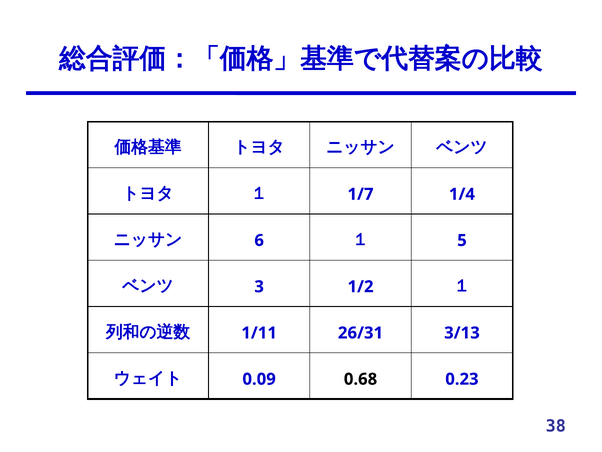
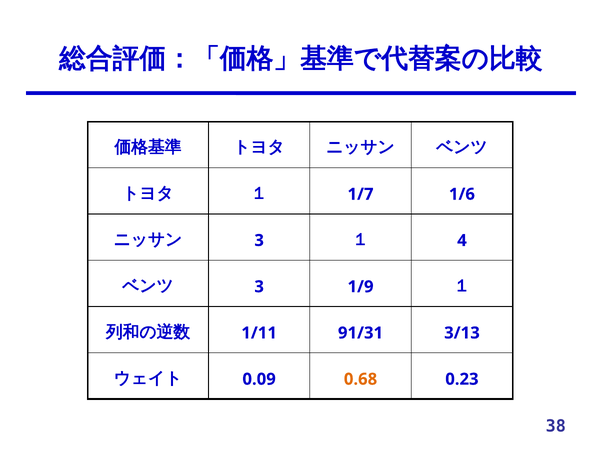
1/4: 1/4 -> 1/6 (462, 194)
6: 6 -> 3 (259, 240)
5: 5 -> 4 (462, 240)
1/2: 1/2 -> 1/9 (361, 286)
26/31: 26/31 -> 91/31 (361, 333)
0.68 colour: black -> orange (361, 379)
